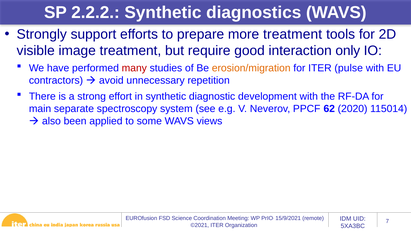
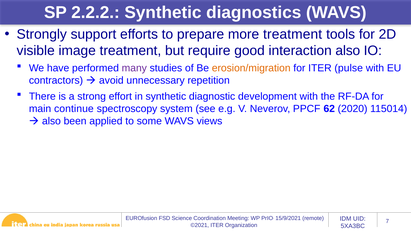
interaction only: only -> also (348, 51)
many colour: red -> purple (134, 68)
separate: separate -> continue (74, 109)
